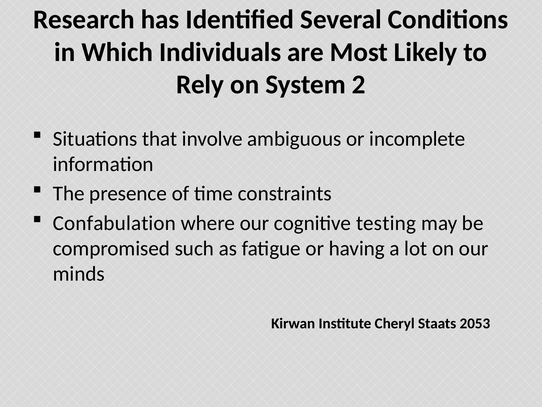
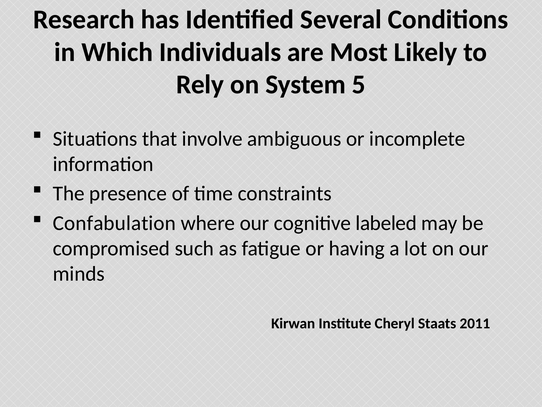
2: 2 -> 5 (359, 85)
testing: testing -> labeled (386, 223)
2053: 2053 -> 2011 (475, 323)
